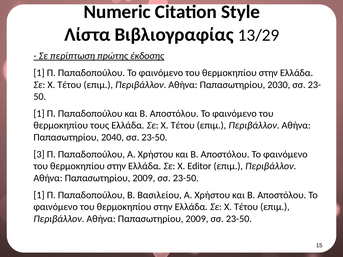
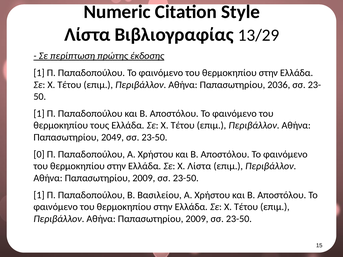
2030: 2030 -> 2036 (279, 85)
2040: 2040 -> 2049 (113, 137)
3: 3 -> 0 (39, 154)
Χ Editor: Editor -> Λίστα (199, 166)
